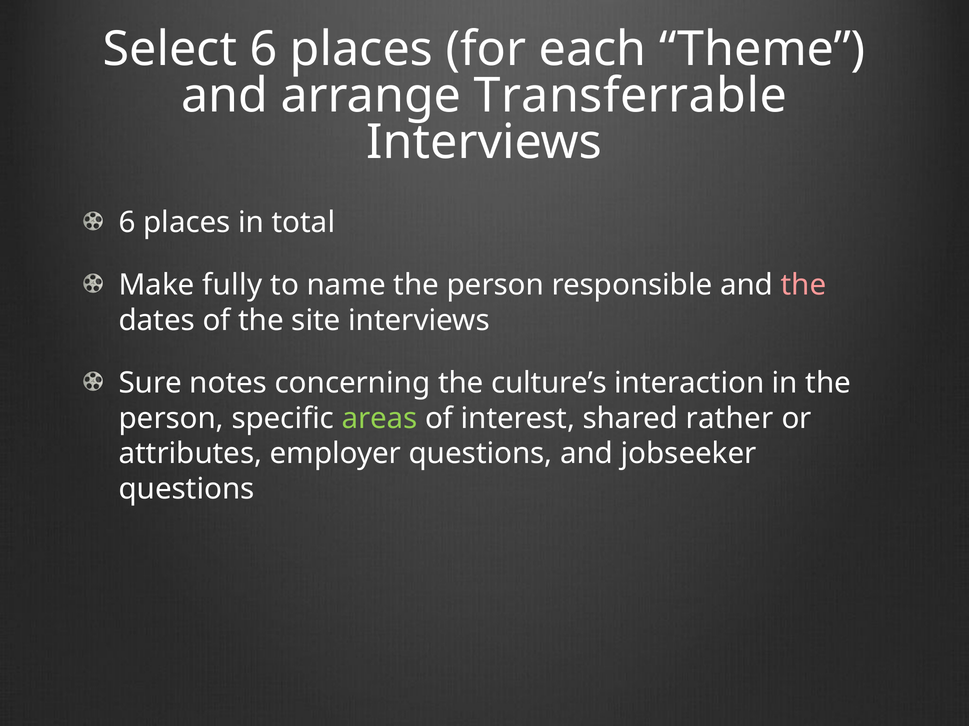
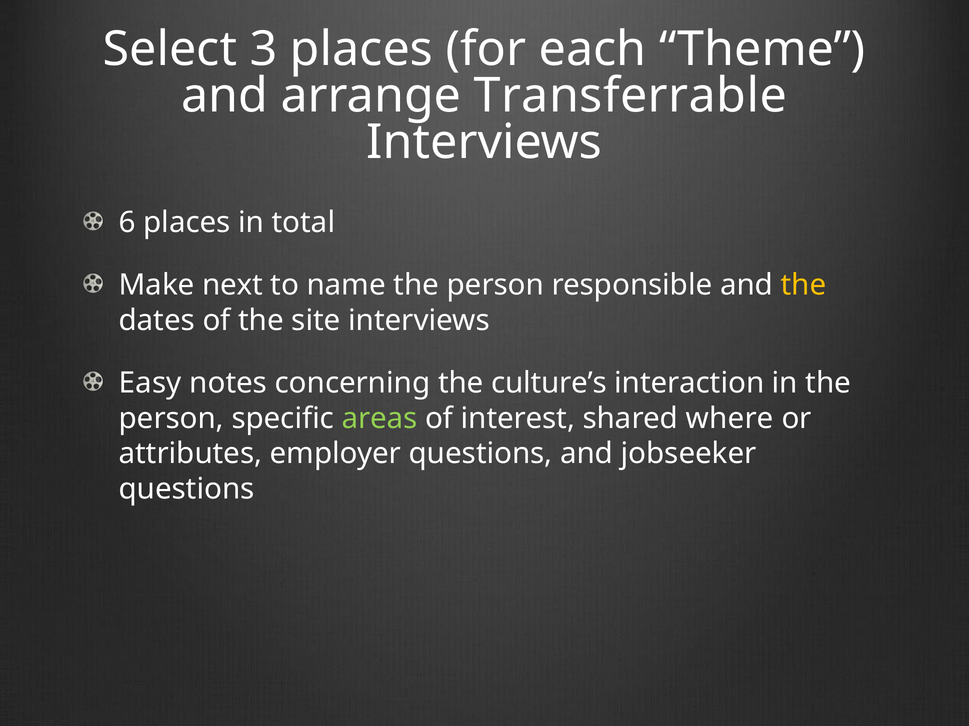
Select 6: 6 -> 3 (264, 49)
fully: fully -> next (233, 285)
the colour: pink -> yellow (804, 285)
Sure: Sure -> Easy (150, 383)
rather: rather -> where (730, 419)
